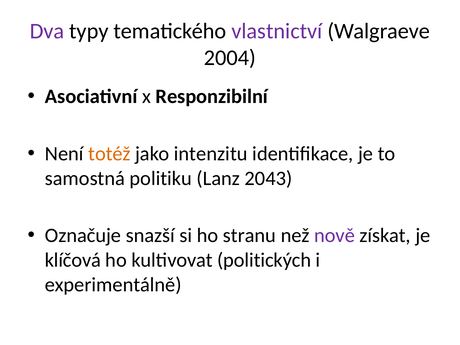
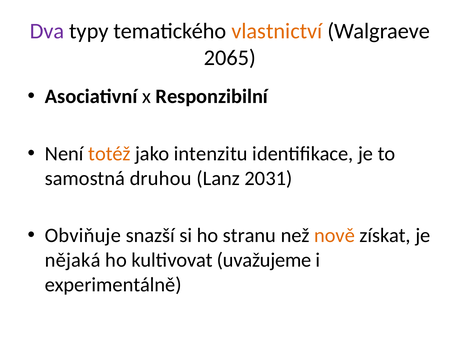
vlastnictví colour: purple -> orange (277, 31)
2004: 2004 -> 2065 (230, 58)
politiku: politiku -> druhou (161, 178)
2043: 2043 -> 2031 (268, 178)
Označuje: Označuje -> Obviňuje (83, 236)
nově colour: purple -> orange (334, 236)
klíčová: klíčová -> nějaká (73, 260)
politických: politických -> uvažujeme (264, 260)
